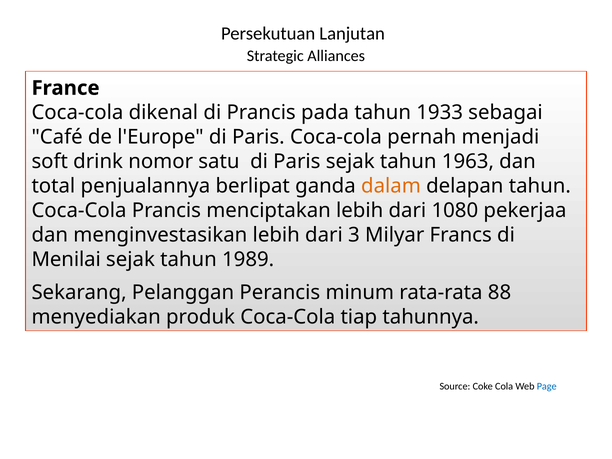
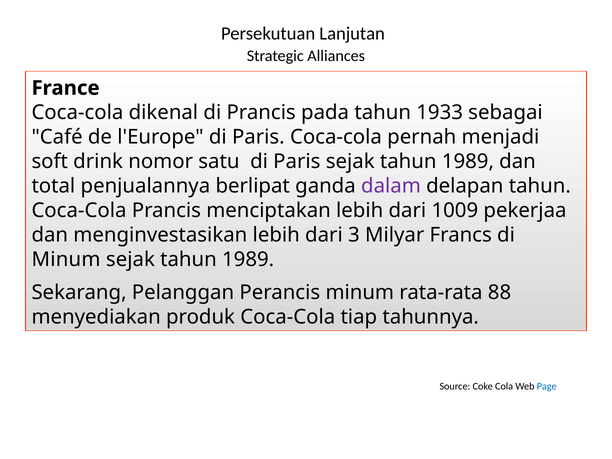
Paris sejak tahun 1963: 1963 -> 1989 (468, 161)
dalam colour: orange -> purple (391, 186)
1080: 1080 -> 1009 (455, 210)
Menilai: Menilai -> Minum (66, 259)
